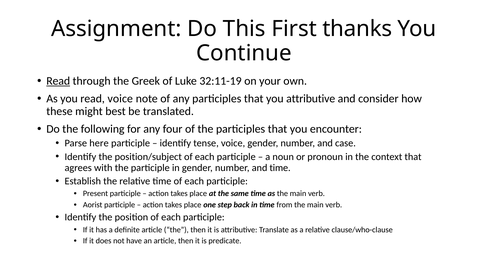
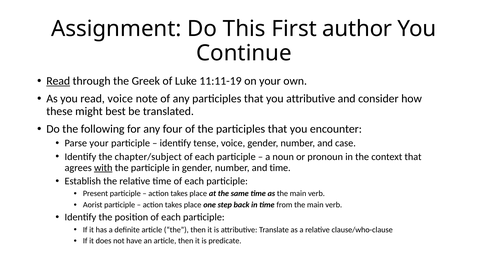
thanks: thanks -> author (357, 29)
32:11-19: 32:11-19 -> 11:11-19 (221, 81)
Parse here: here -> your (99, 144)
position/subject: position/subject -> chapter/subject (148, 157)
with underline: none -> present (103, 168)
